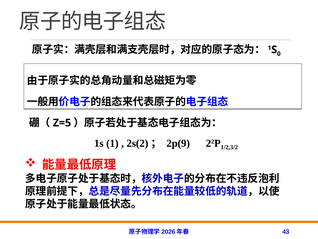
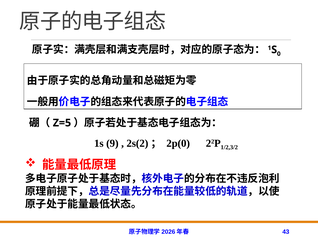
1s 1: 1 -> 9 (112, 143)
2p(9: 2p(9 -> 2p(0 (178, 143)
